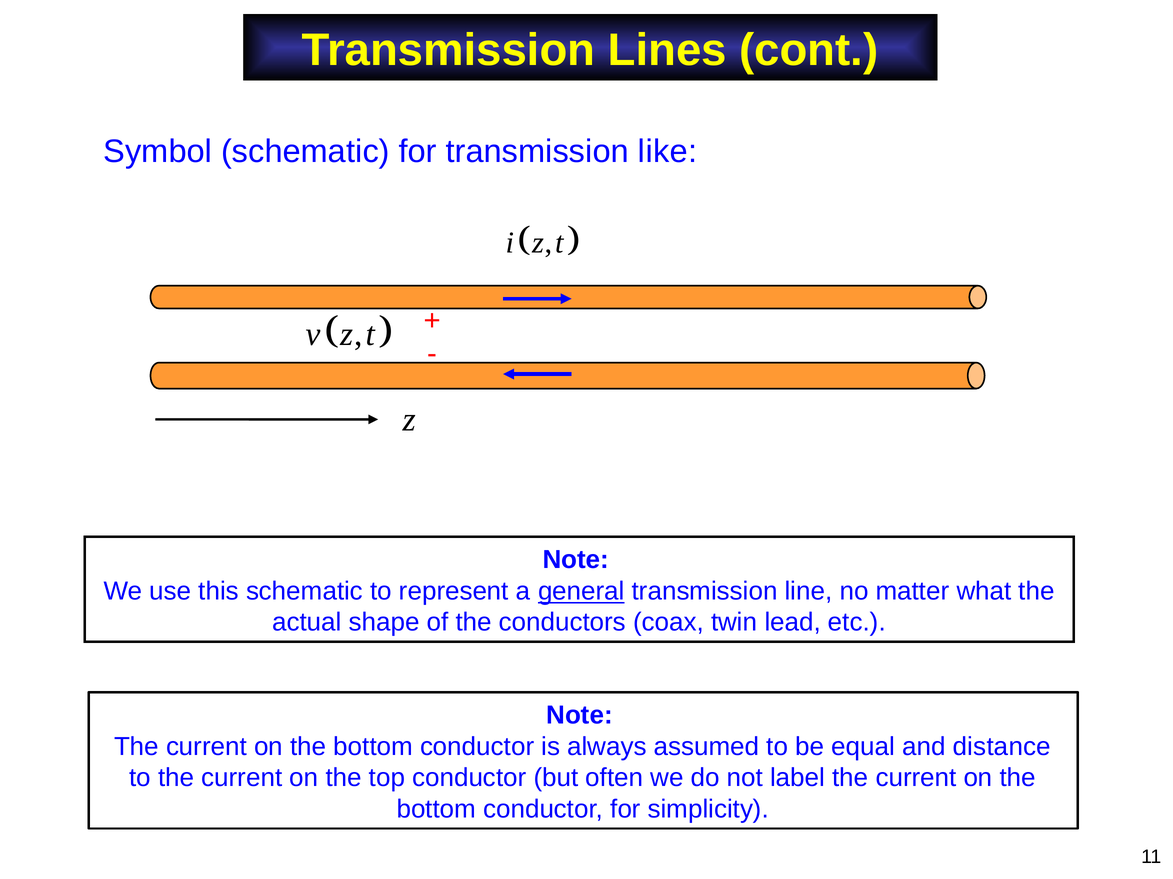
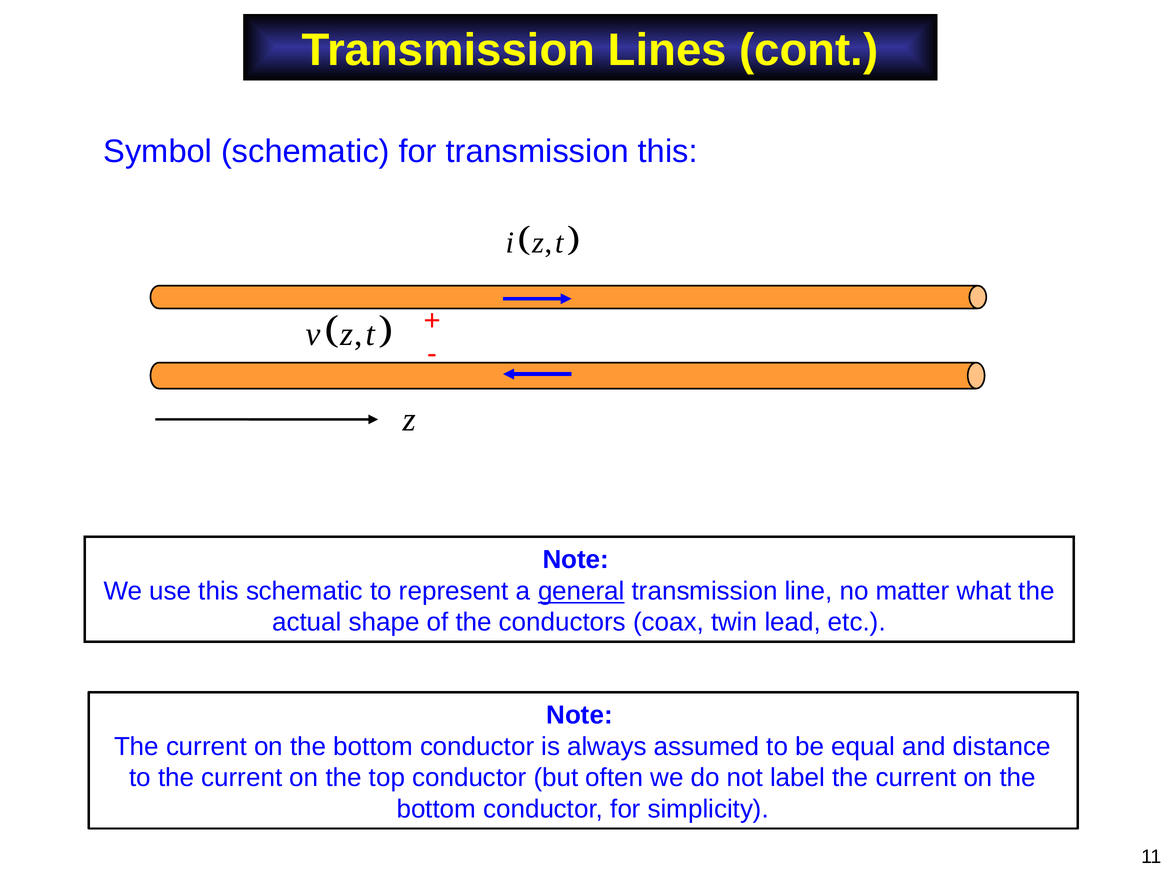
transmission like: like -> this (668, 152)
